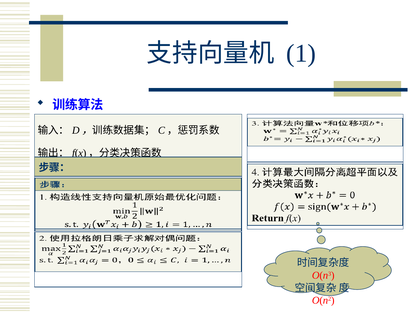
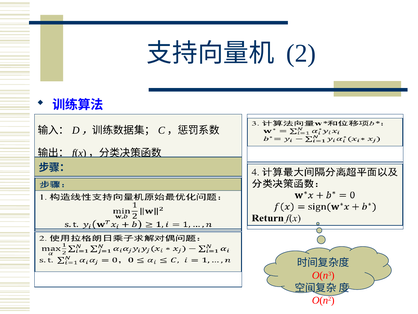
1: 1 -> 2 (301, 53)
